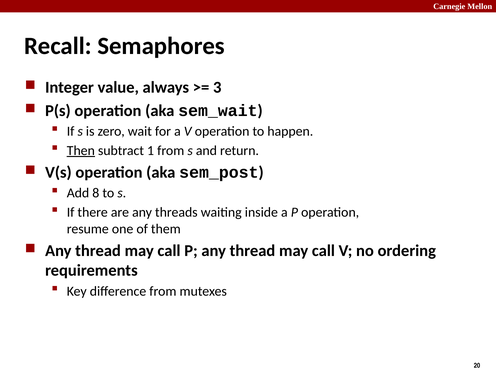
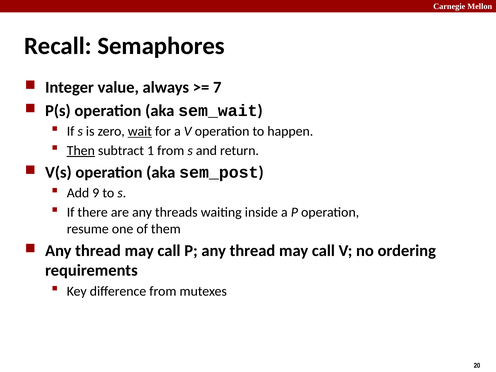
3: 3 -> 7 (217, 87)
wait underline: none -> present (140, 131)
8: 8 -> 9 (96, 193)
